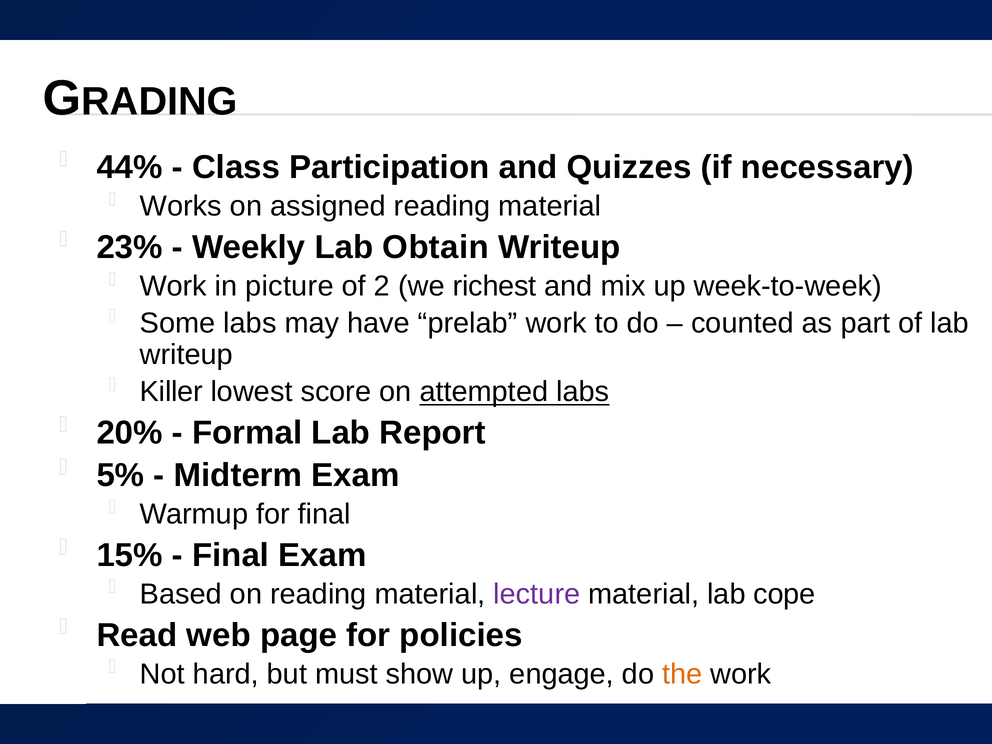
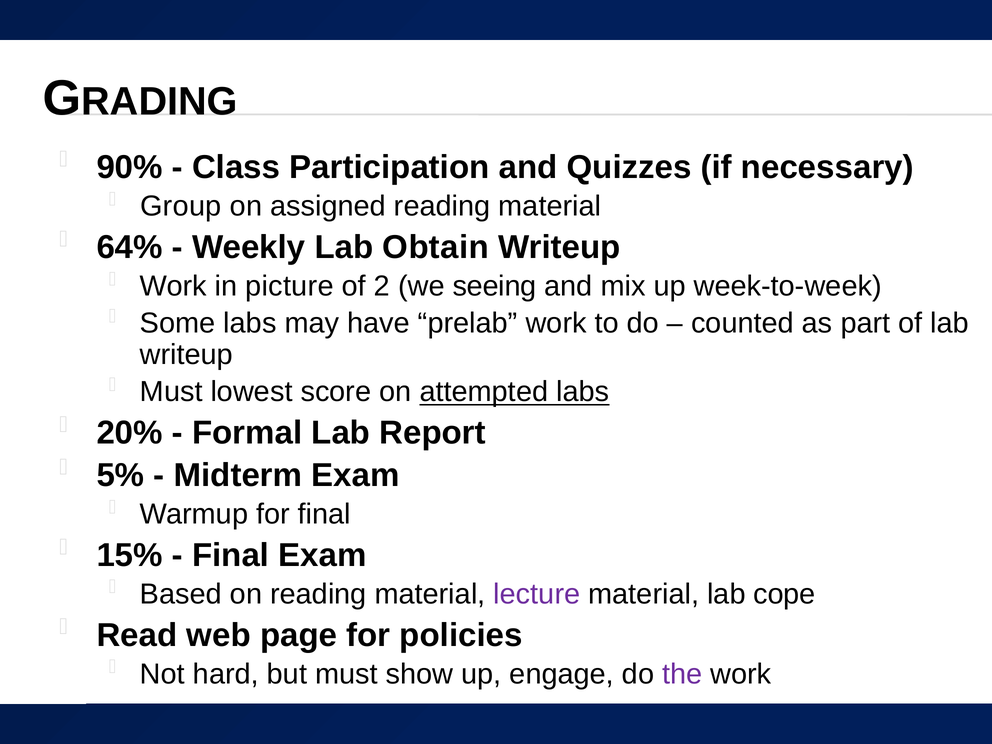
44%: 44% -> 90% (130, 168)
Works: Works -> Group (181, 206)
23%: 23% -> 64% (130, 247)
richest: richest -> seeing (495, 286)
Killer: Killer -> Must (171, 392)
the colour: orange -> purple (682, 674)
